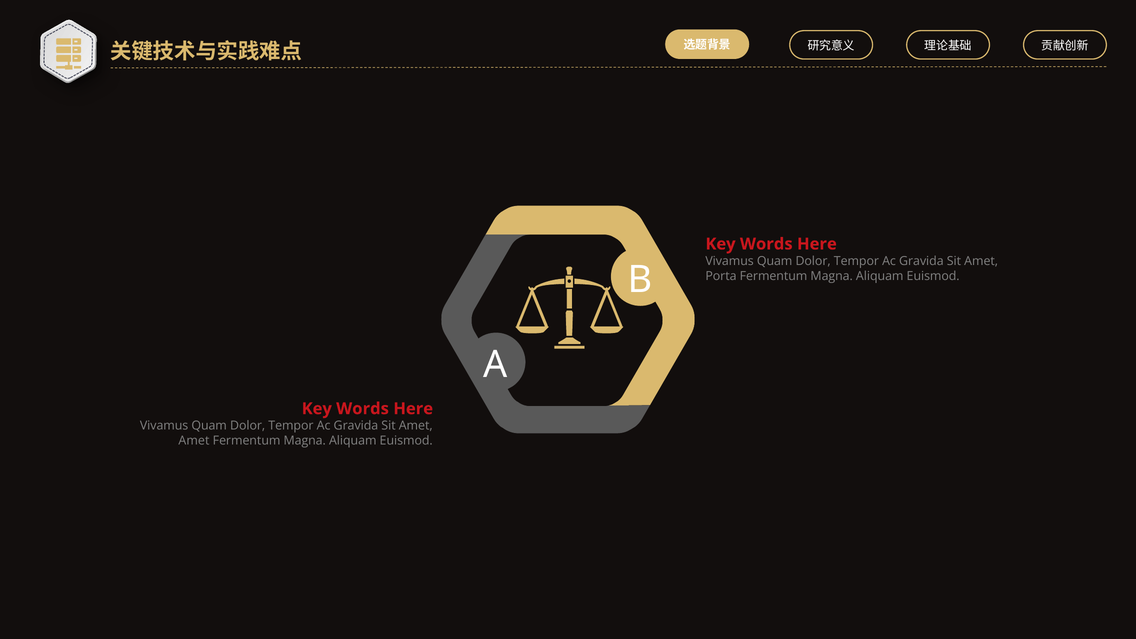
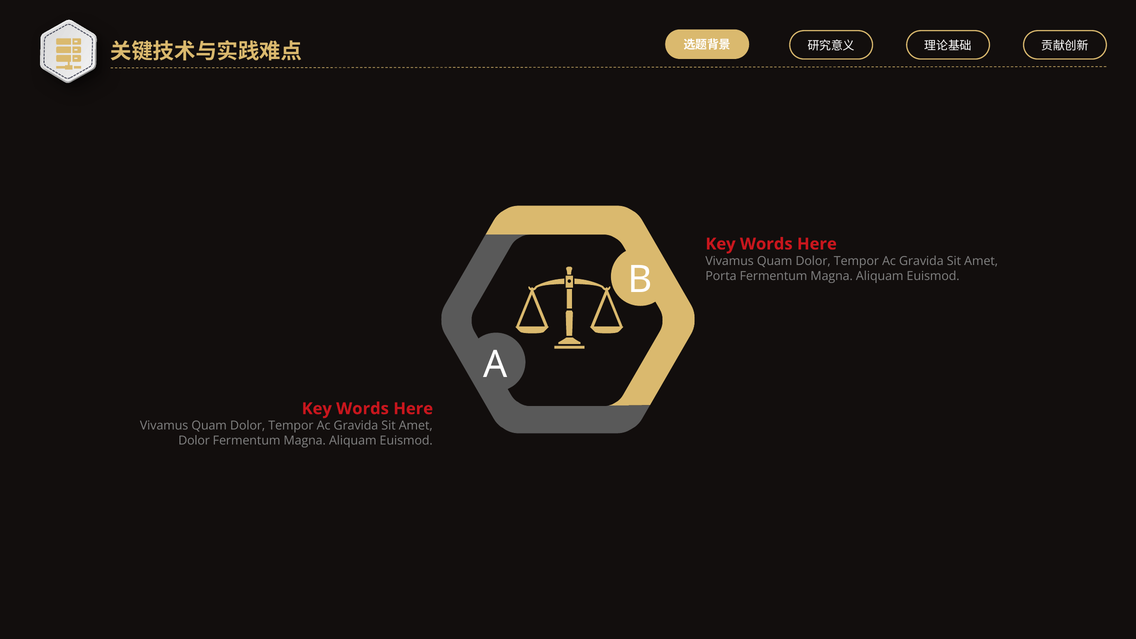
Amet: Amet -> Dolor (194, 441)
